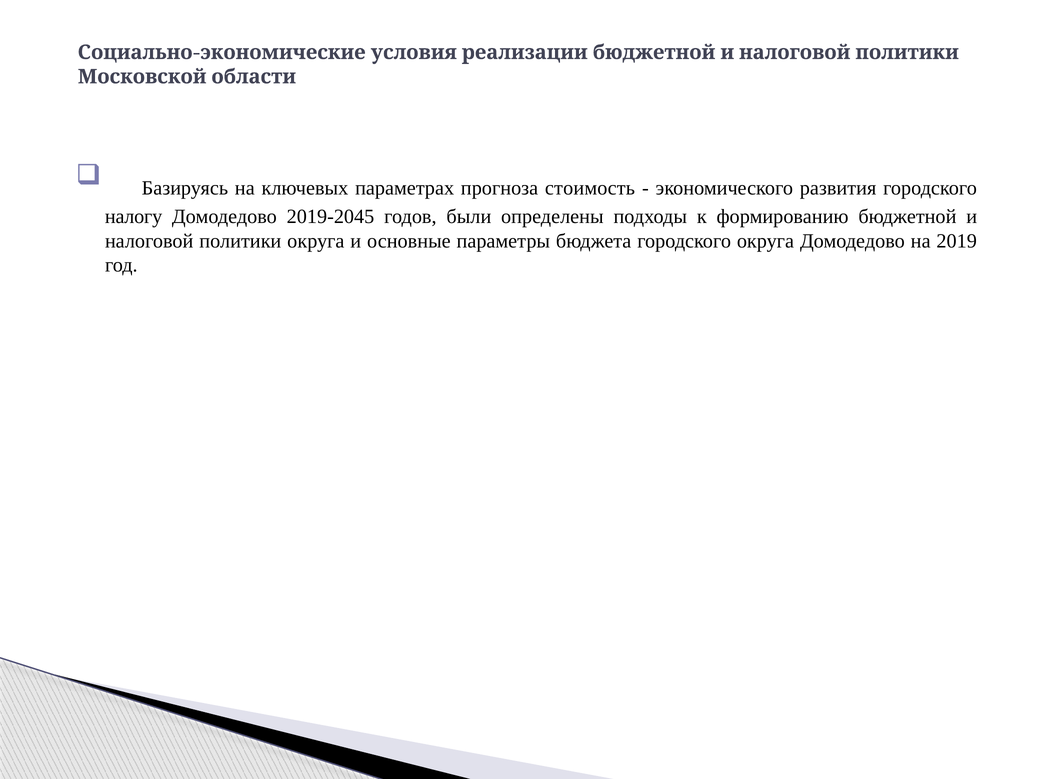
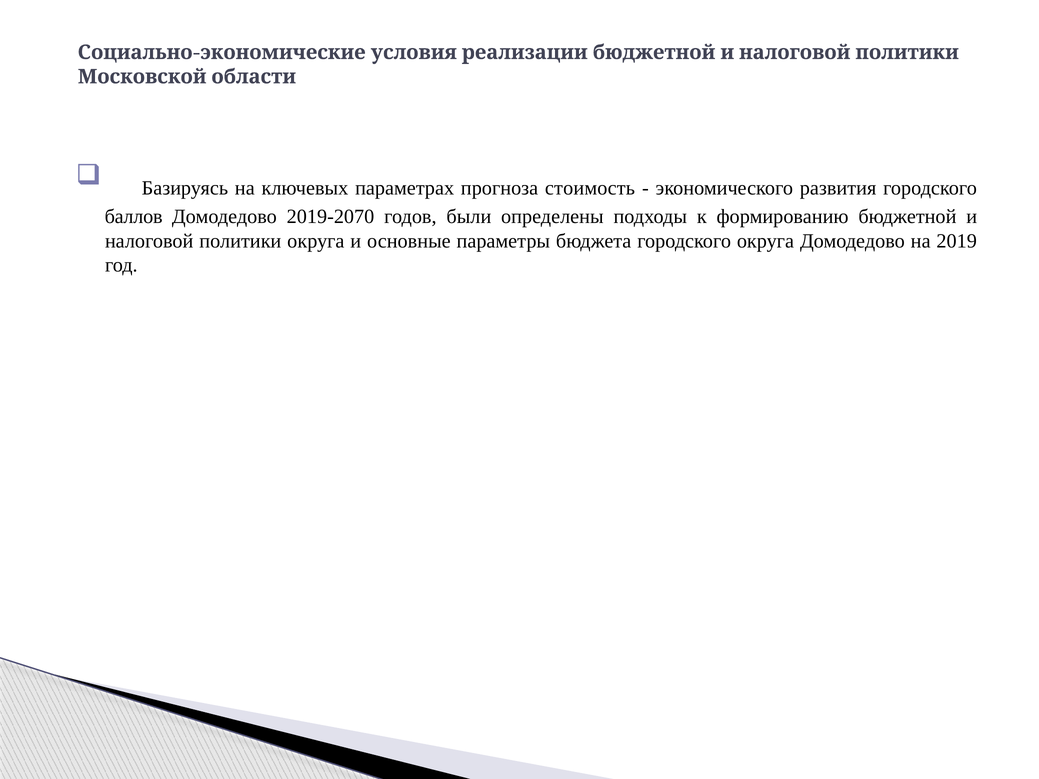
налогу: налогу -> баллов (134, 217)
2019-2045: 2019-2045 -> 2019-2070 (331, 217)
